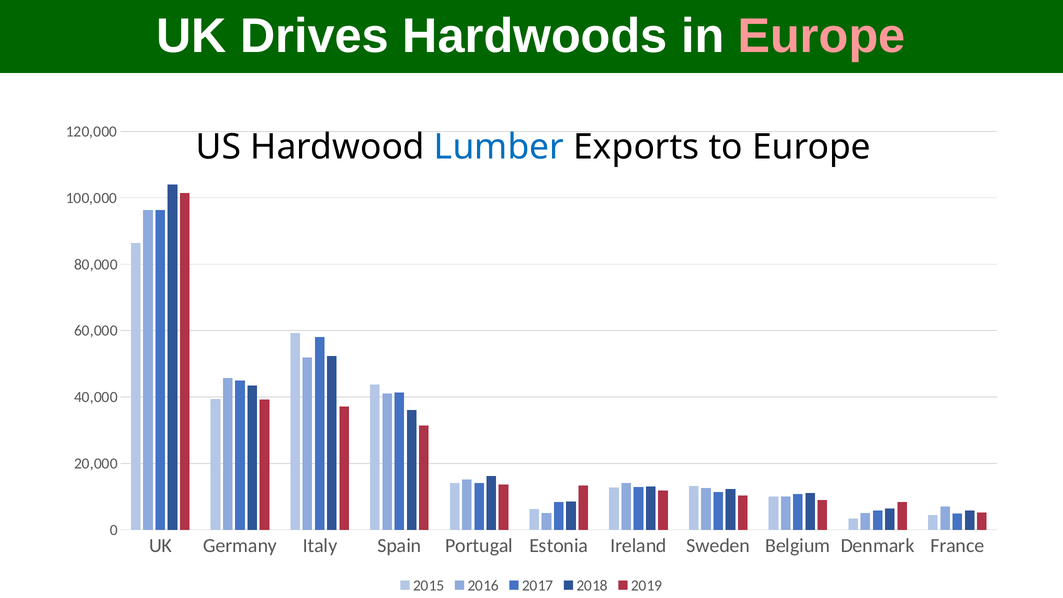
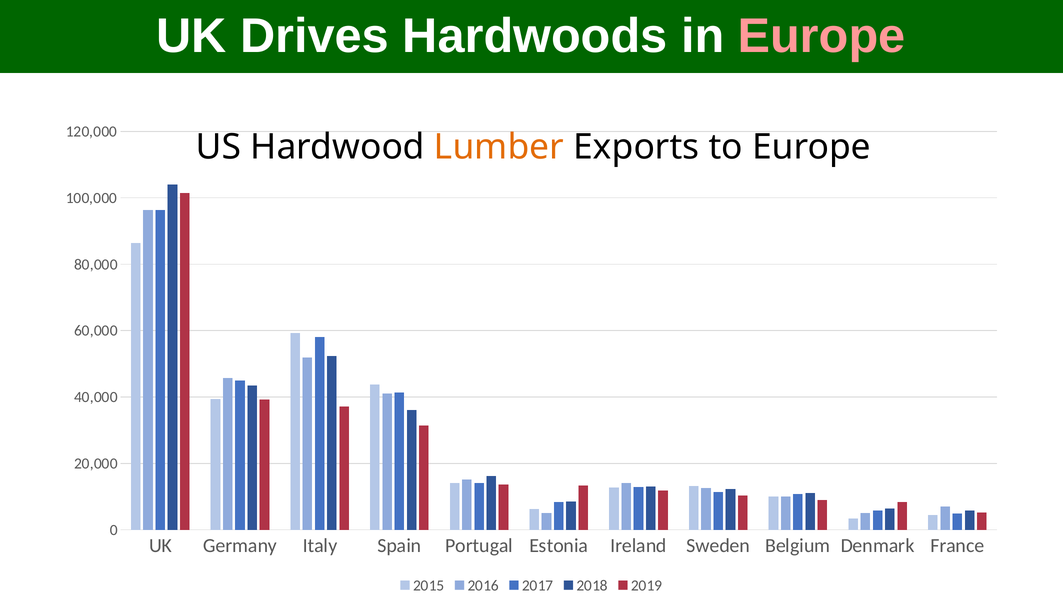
Lumber colour: blue -> orange (499, 147)
